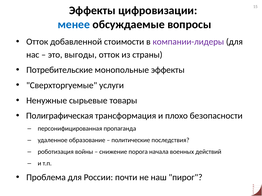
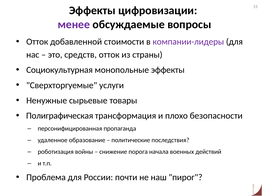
менее colour: blue -> purple (74, 25)
выгоды: выгоды -> средств (81, 55)
Потребительские: Потребительские -> Социокультурная (60, 70)
